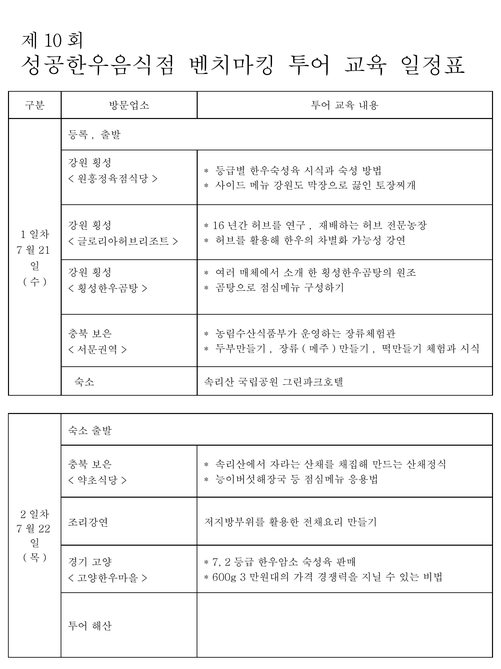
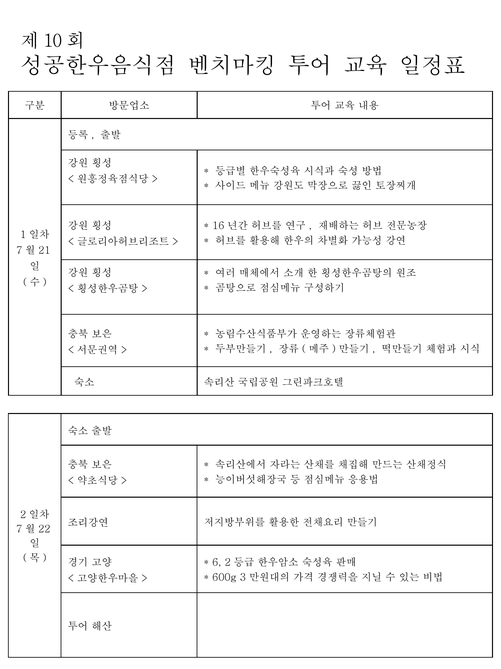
7: 7 -> 6 (217, 562)
